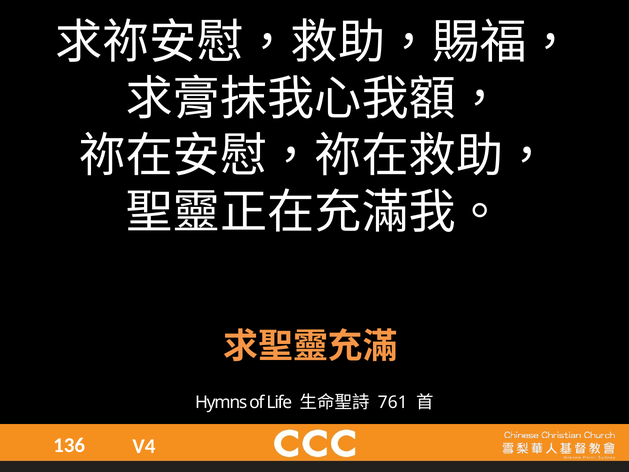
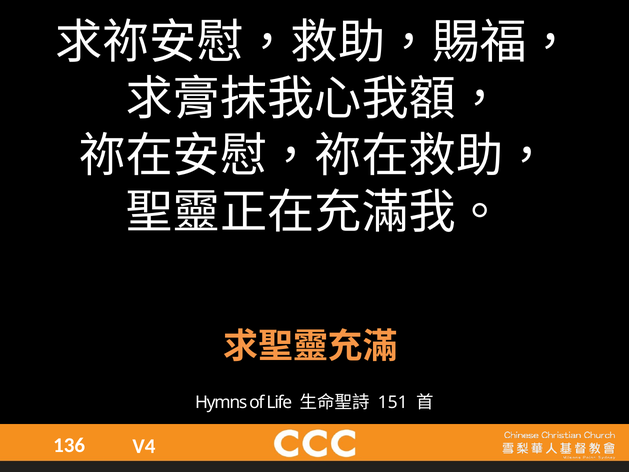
761: 761 -> 151 (393, 402)
